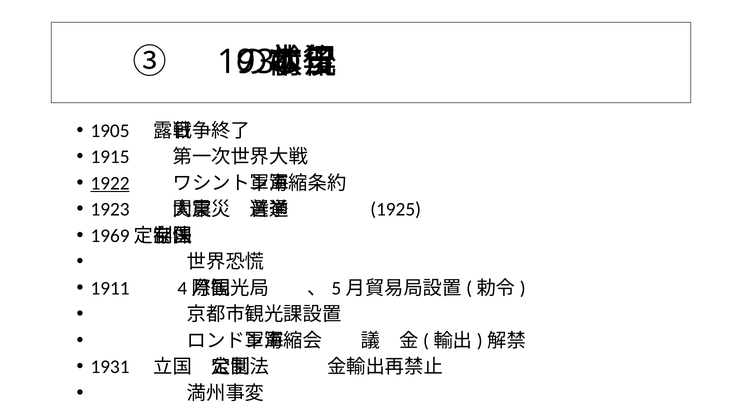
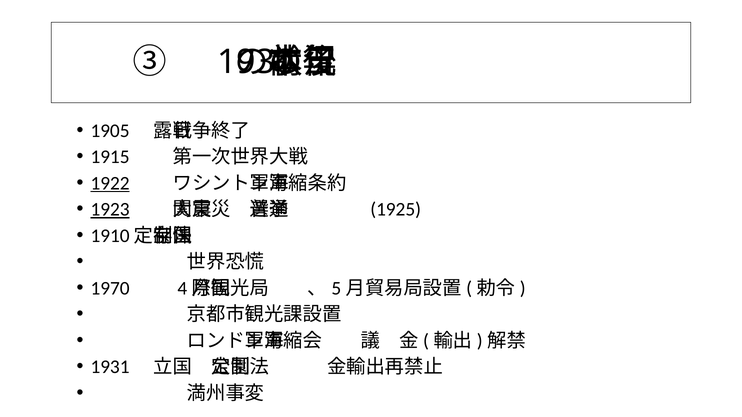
1923 underline: none -> present (110, 210)
1969: 1969 -> 1910 (110, 236)
1911: 1911 -> 1970 (110, 288)
